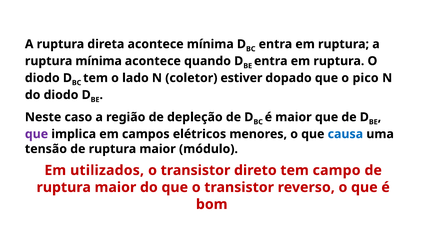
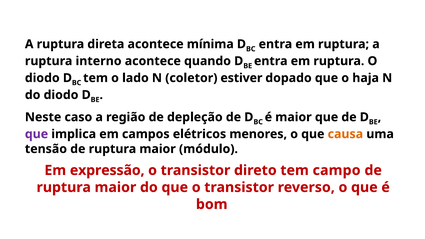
ruptura mínima: mínima -> interno (99, 61)
pico: pico -> haja (366, 78)
causa colour: blue -> orange (345, 134)
utilizados: utilizados -> expressão (107, 170)
